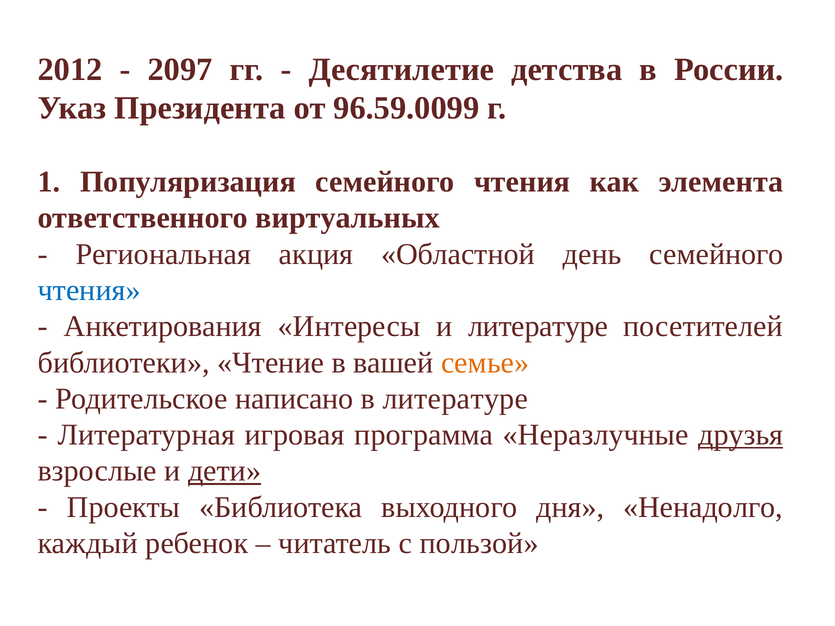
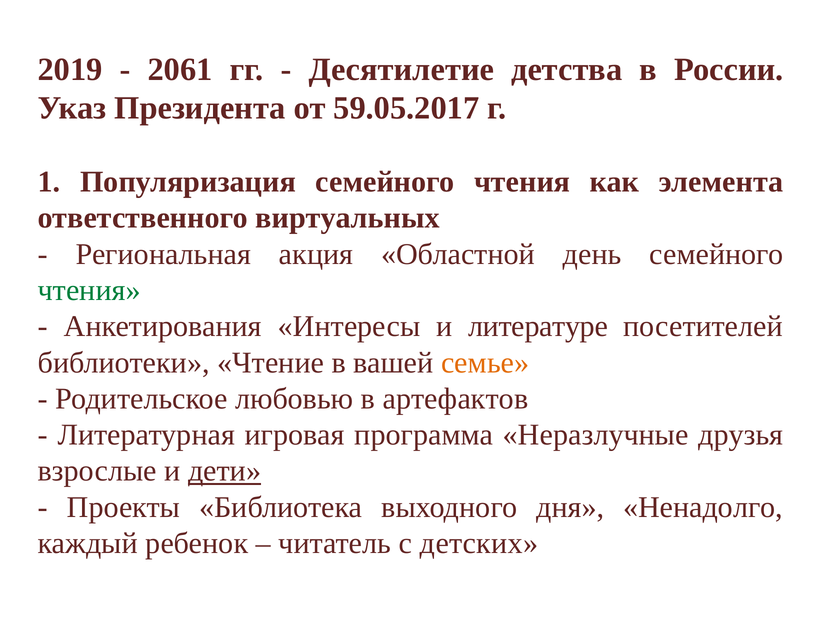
2012: 2012 -> 2019 (70, 69)
2097: 2097 -> 2061 (180, 69)
96.59.0099: 96.59.0099 -> 59.05.2017 (406, 108)
чтения colour: blue -> green (89, 290)
написано: написано -> любовью (294, 399)
в литературе: литературе -> артефактов (455, 399)
друзья underline: present -> none (741, 435)
пользой: пользой -> детских (479, 544)
